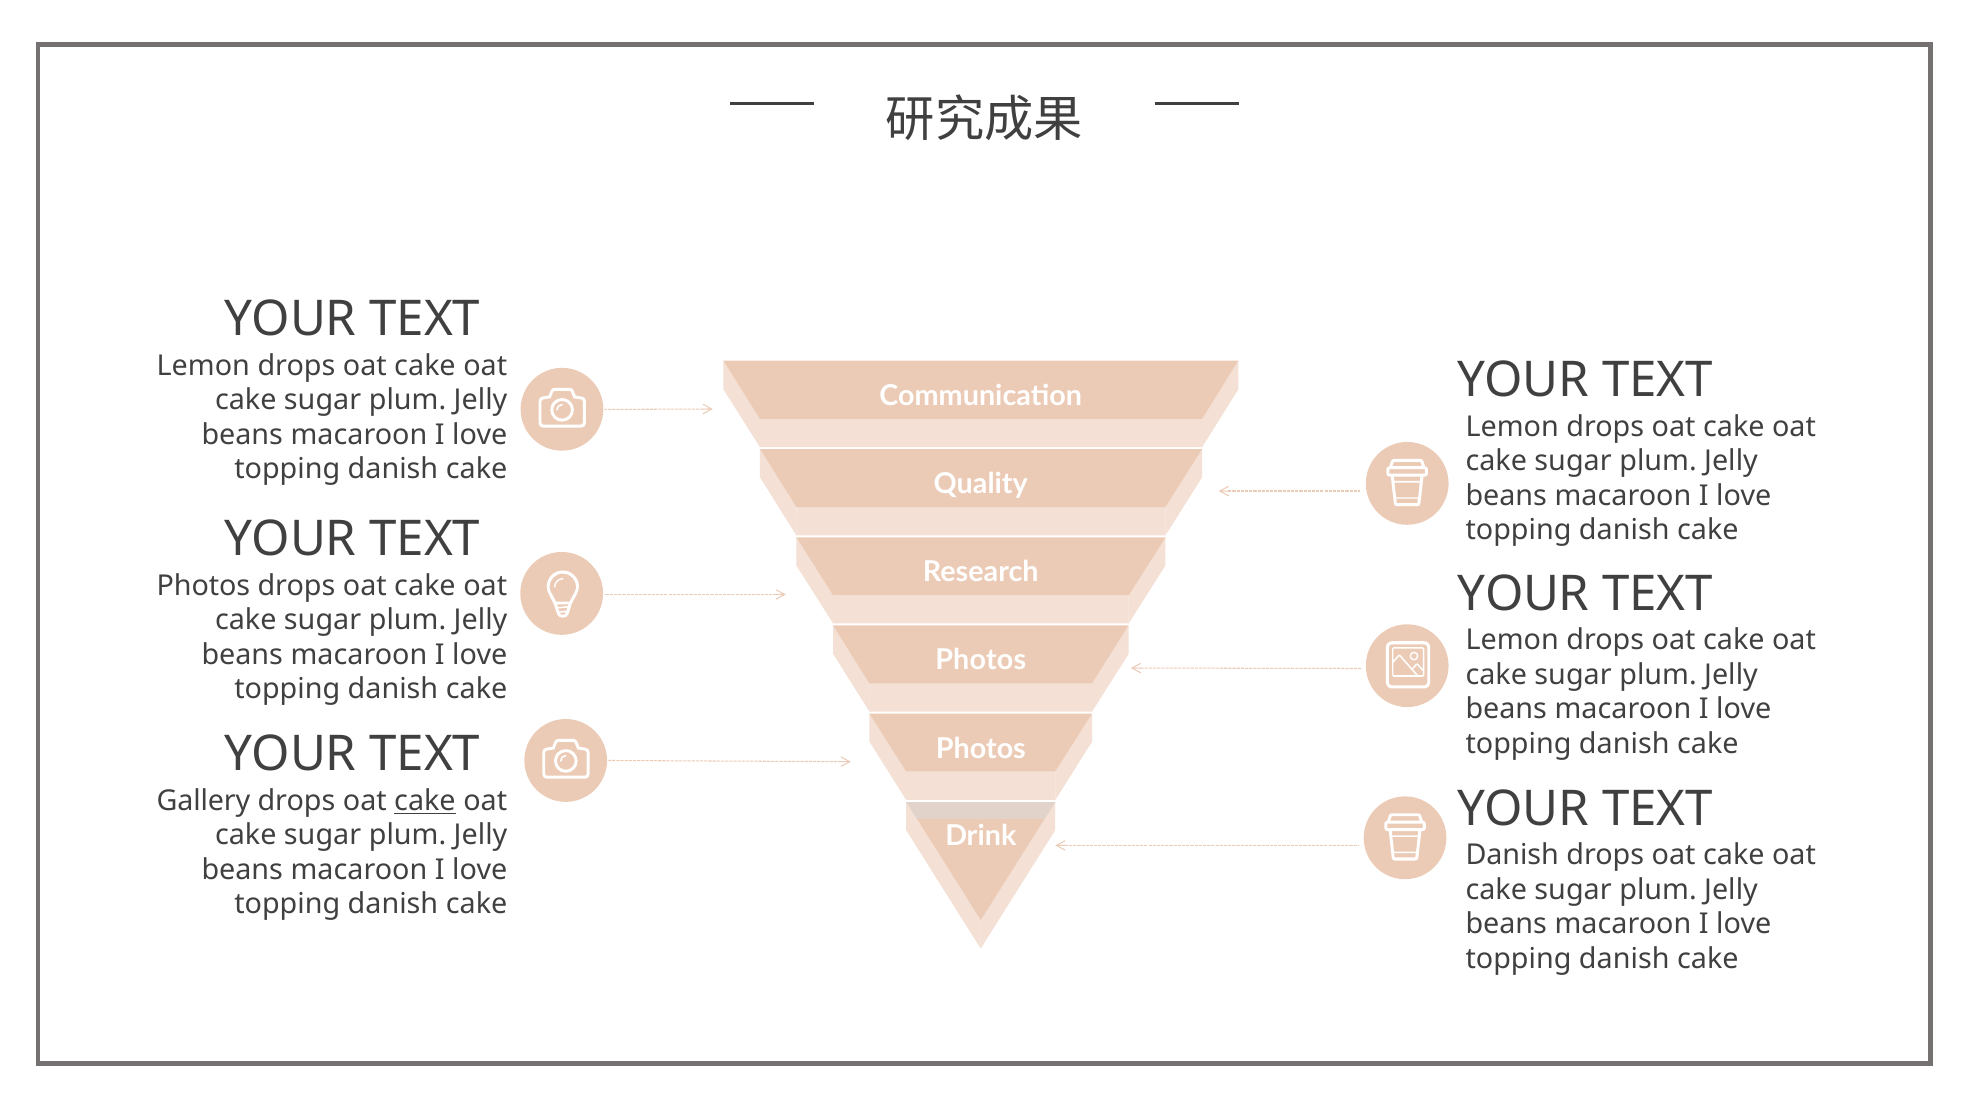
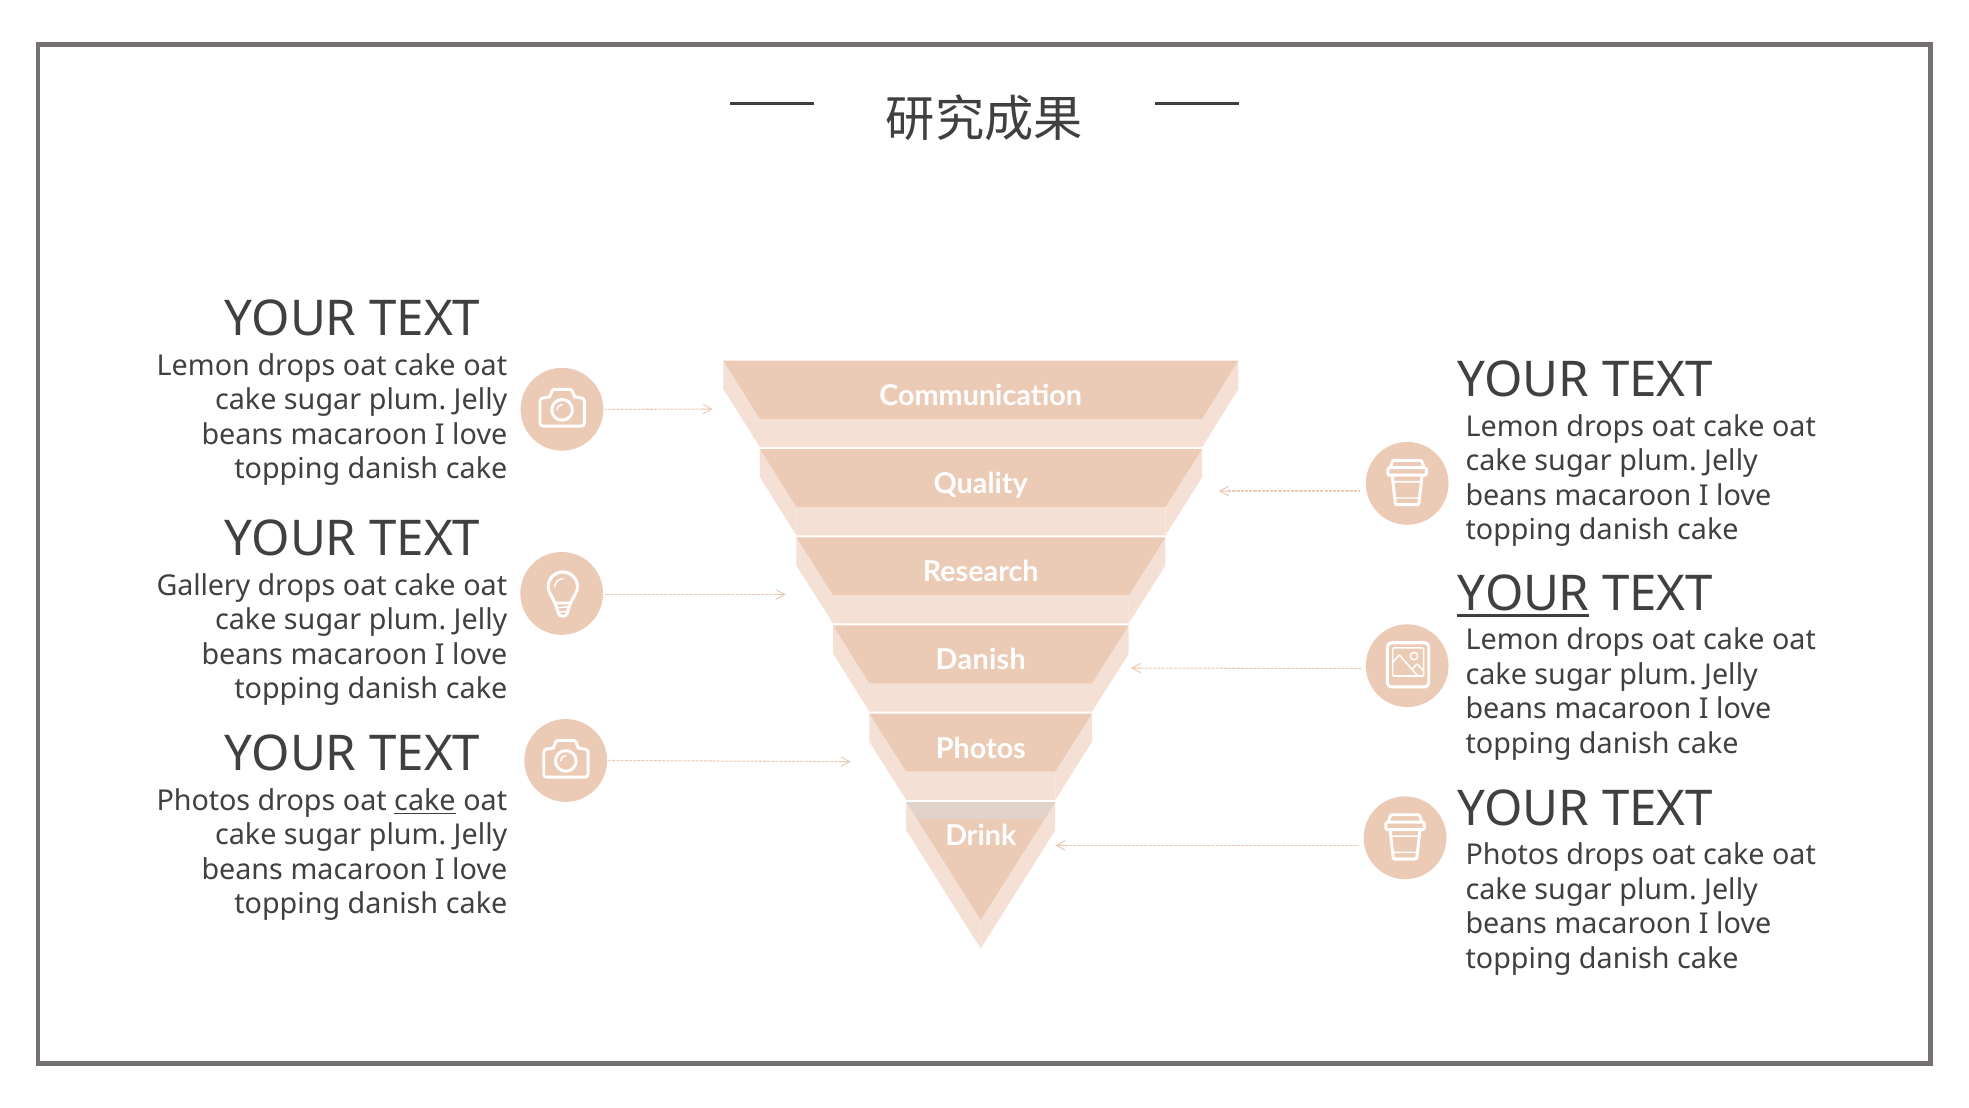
Photos: Photos -> Gallery (203, 586)
YOUR underline: none -> present (1524, 594)
Photos: Photos -> Danish (981, 660)
Gallery: Gallery -> Photos (203, 801)
Danish: Danish -> Photos (1512, 855)
